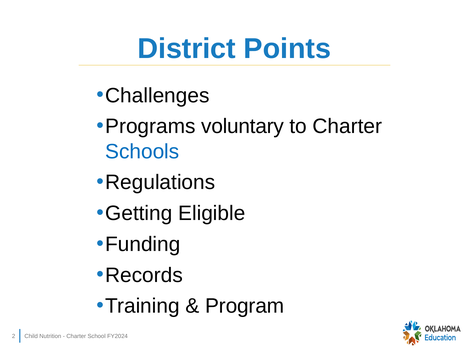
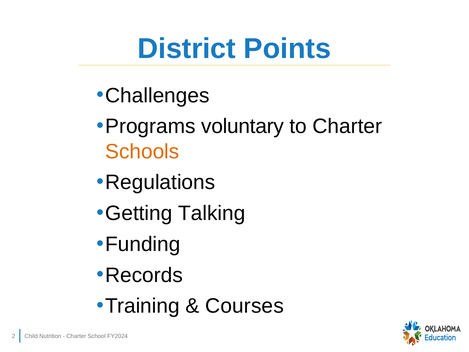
Schools colour: blue -> orange (142, 151)
Eligible: Eligible -> Talking (212, 213)
Program: Program -> Courses (245, 306)
